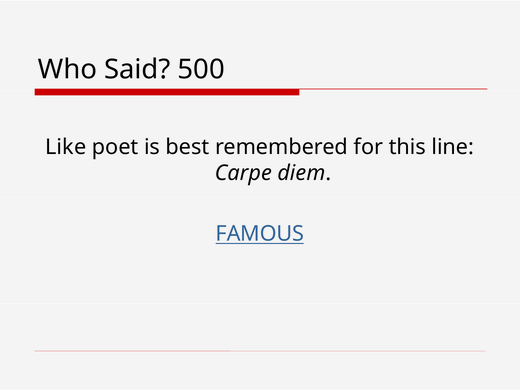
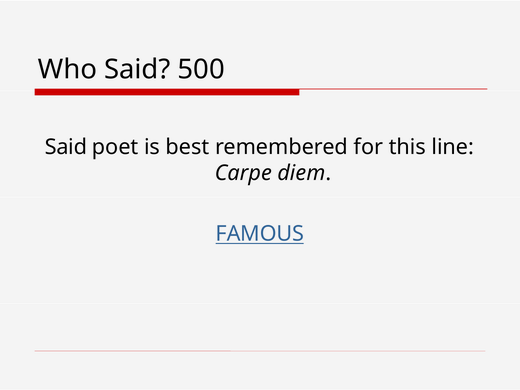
Like: Like -> Said (66, 147)
